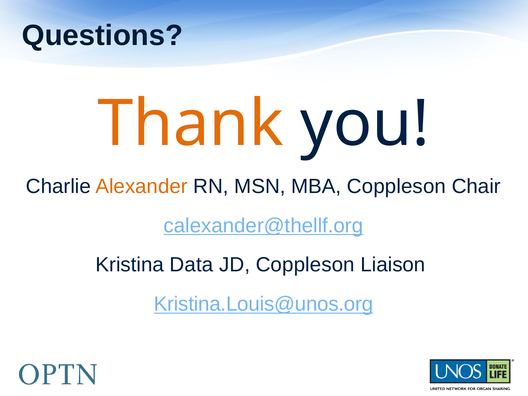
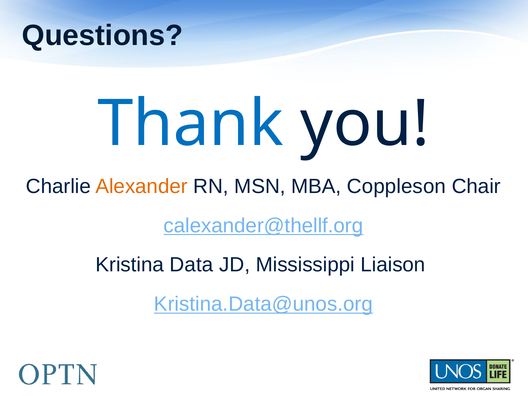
Thank colour: orange -> blue (191, 124)
JD Coppleson: Coppleson -> Mississippi (305, 265)
Kristina.Louis@unos.org: Kristina.Louis@unos.org -> Kristina.Data@unos.org (263, 304)
